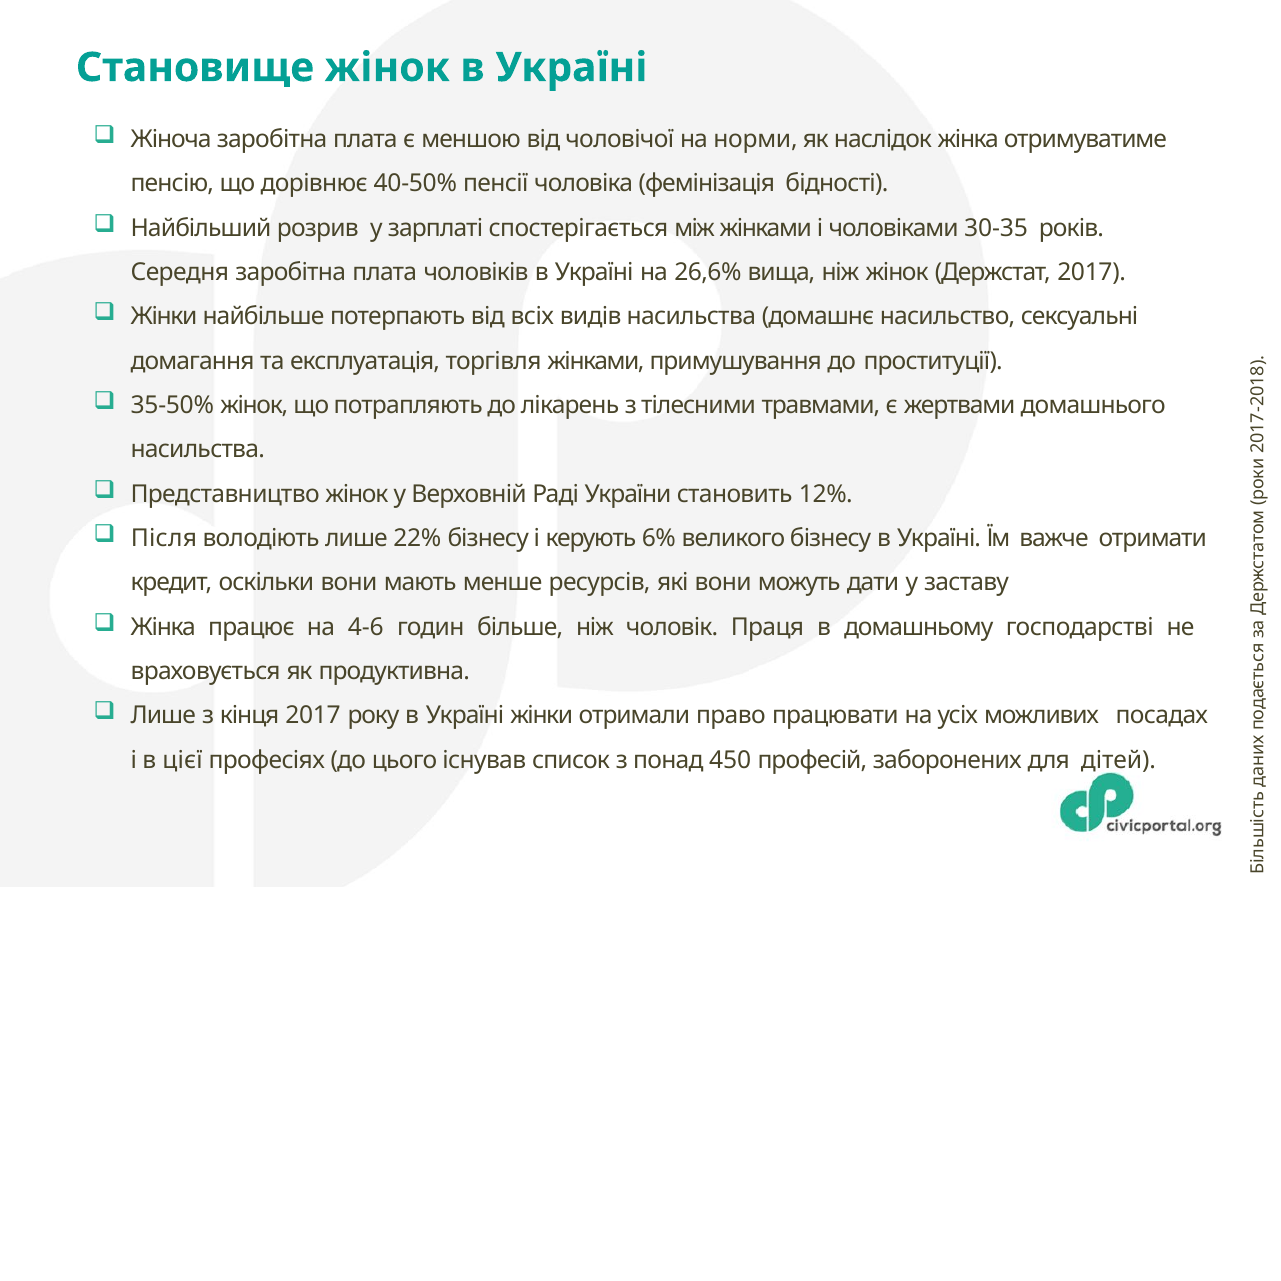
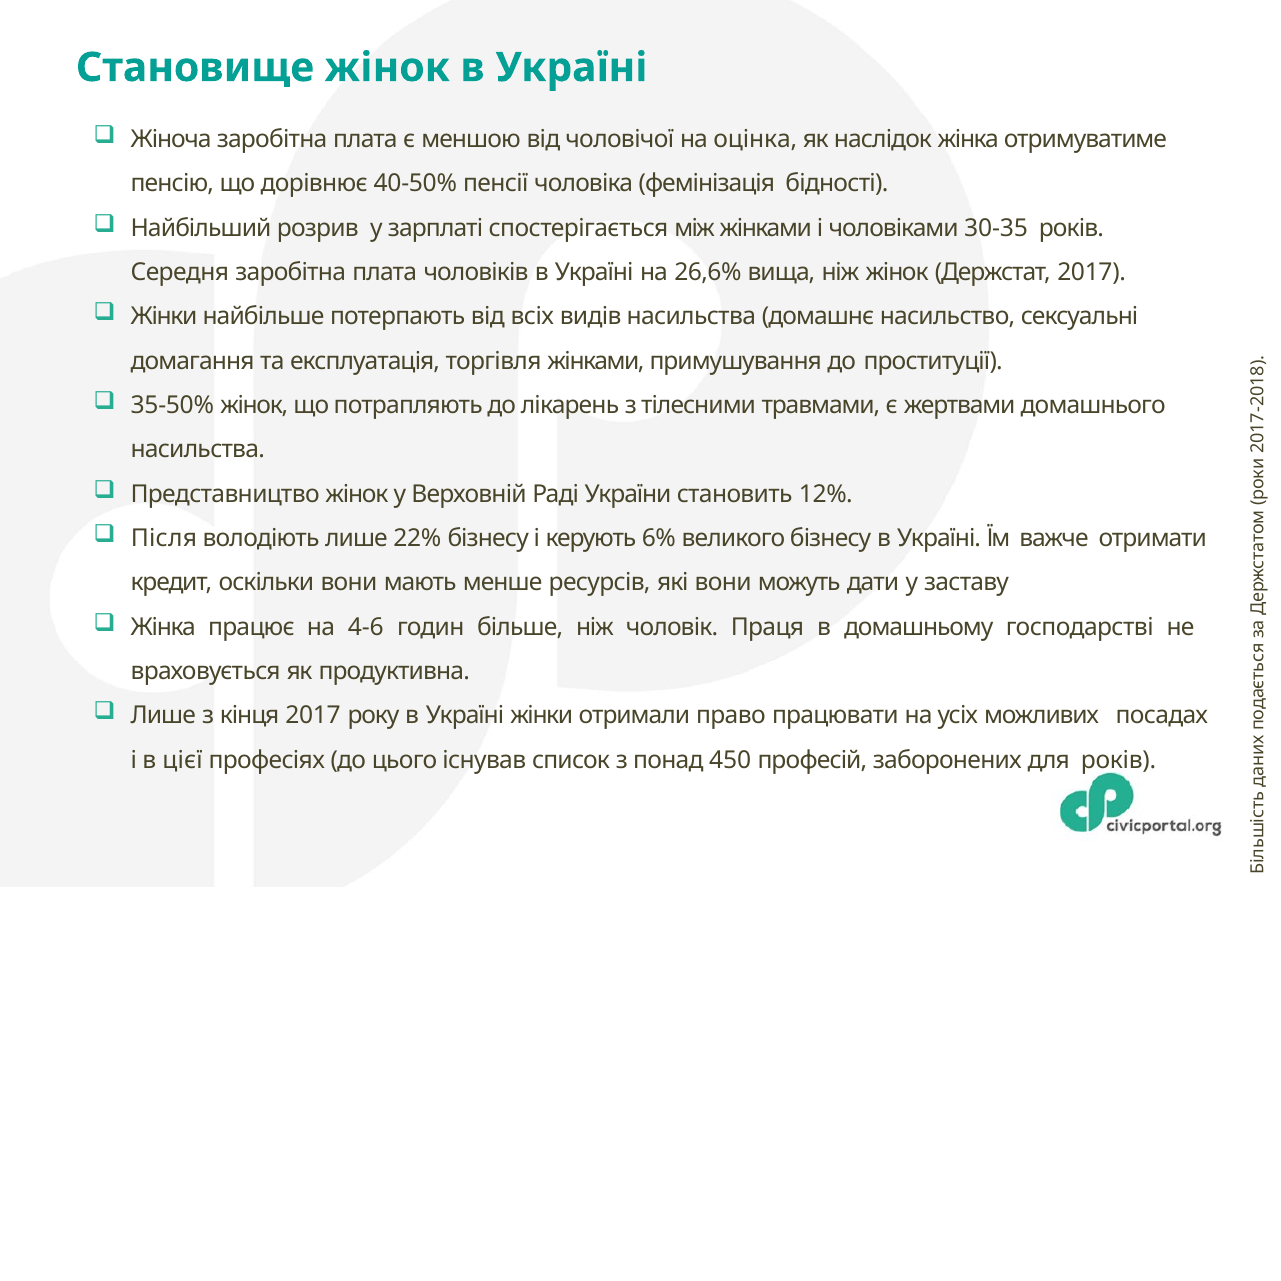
норми: норми -> оцінка (755, 139)
для дітей: дітей -> років (1119, 760)
